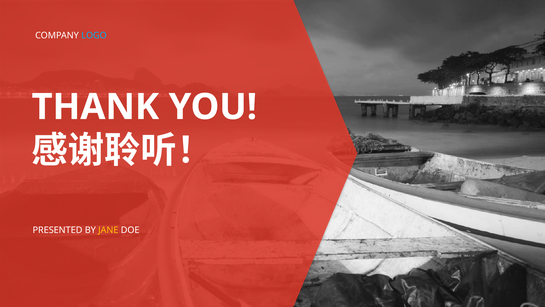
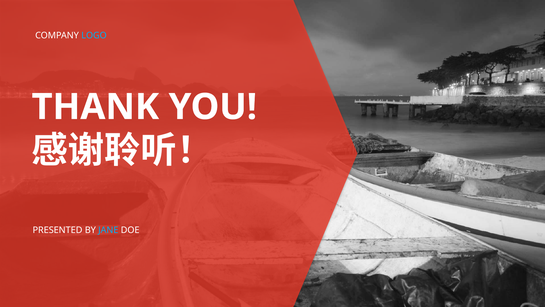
JANE colour: yellow -> light blue (108, 230)
